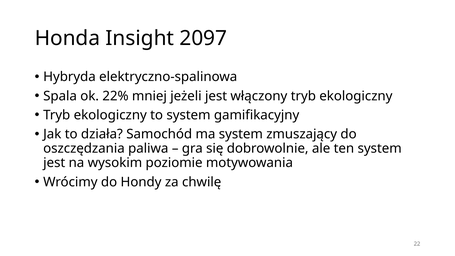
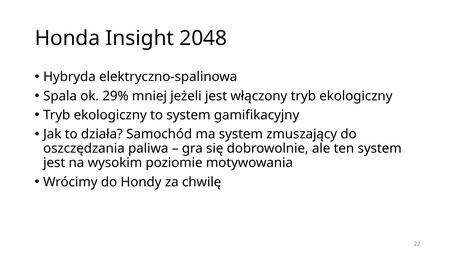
2097: 2097 -> 2048 (203, 38)
22%: 22% -> 29% (115, 96)
